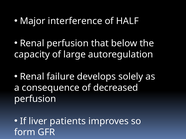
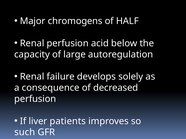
interference: interference -> chromogens (75, 21)
that: that -> acid (100, 43)
form: form -> such (25, 133)
